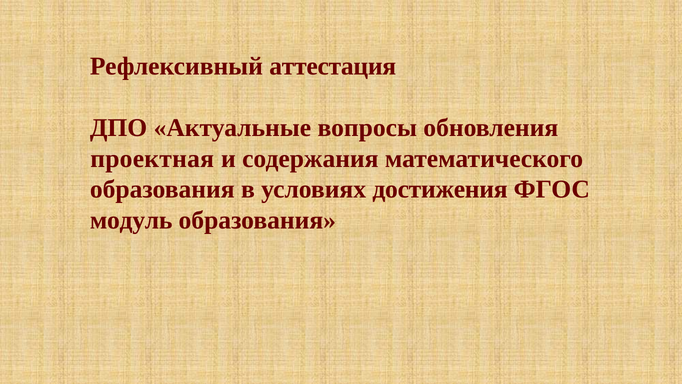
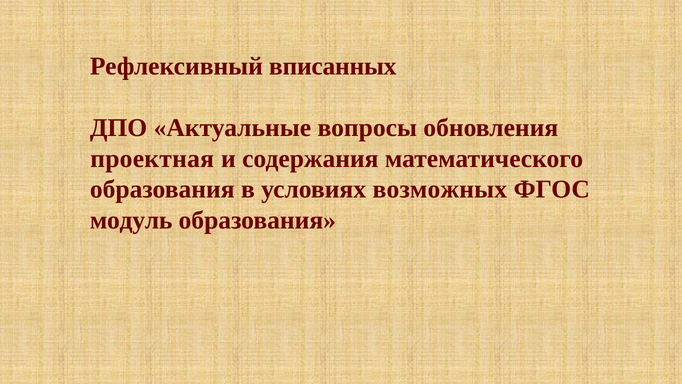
аттестация: аттестация -> вписанных (333, 66)
достижения: достижения -> возможных (440, 189)
